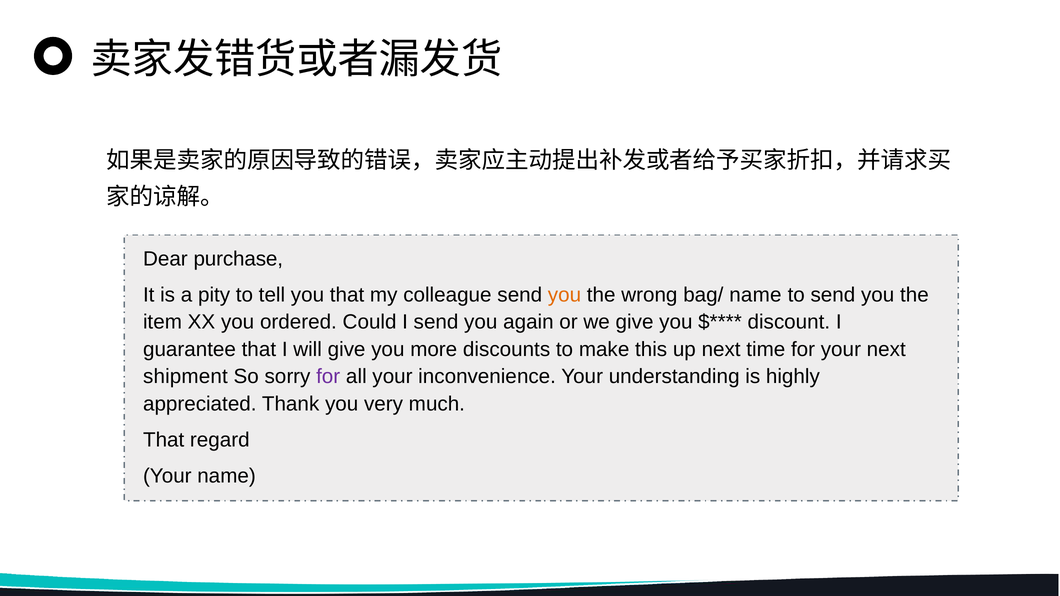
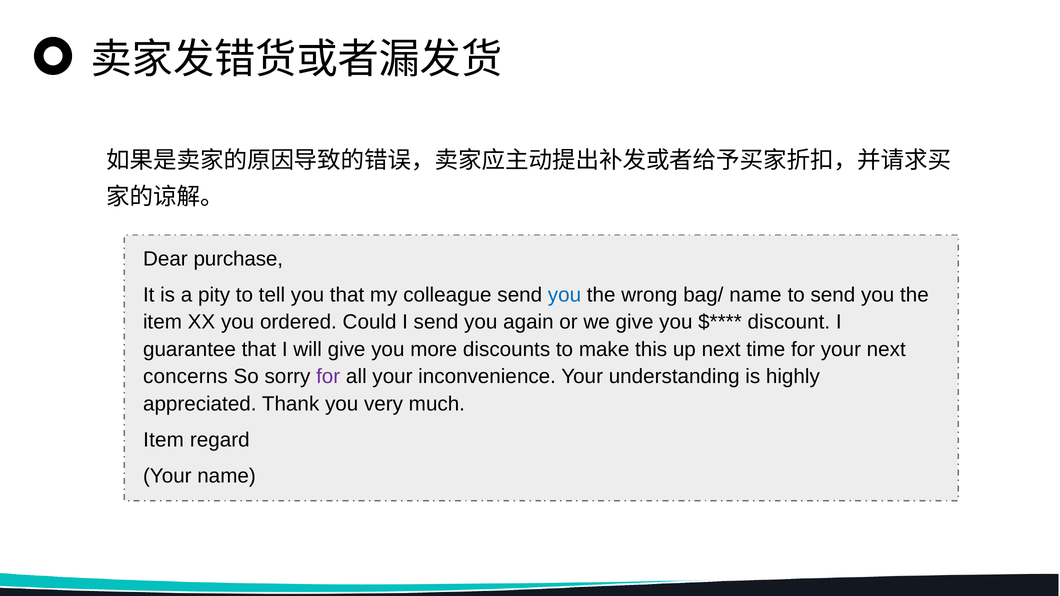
you colour: orange -> blue (564, 295)
shipment: shipment -> concerns (185, 377)
That: That -> Item (164, 440)
